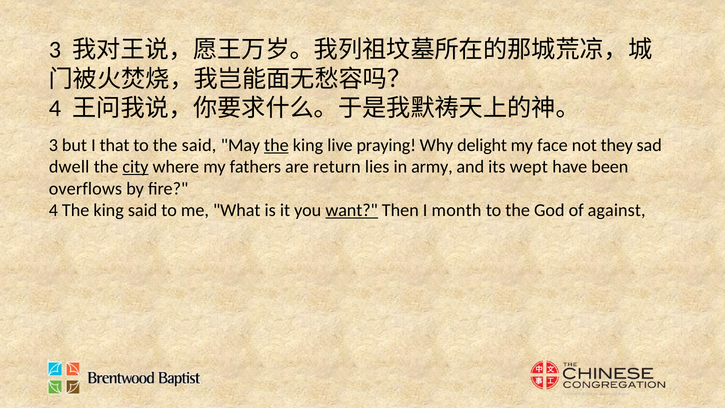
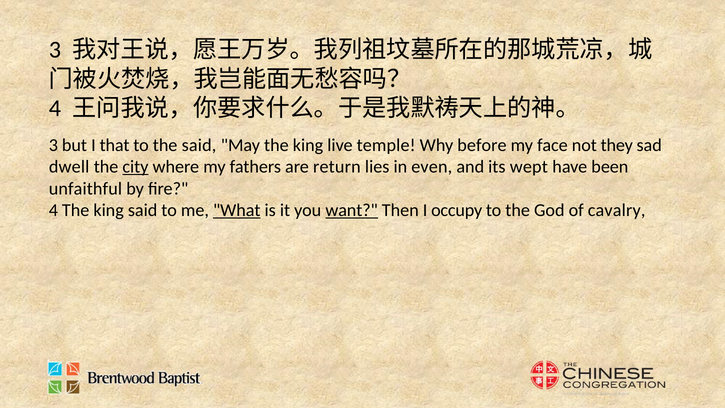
the underline: present -> none (276, 145)
praying: praying -> temple (386, 145)
delight: delight -> before (482, 145)
army: army -> even (432, 167)
overflows: overflows -> unfaithful (85, 189)
What underline: none -> present (237, 210)
month: month -> occupy (457, 210)
against: against -> cavalry (617, 210)
